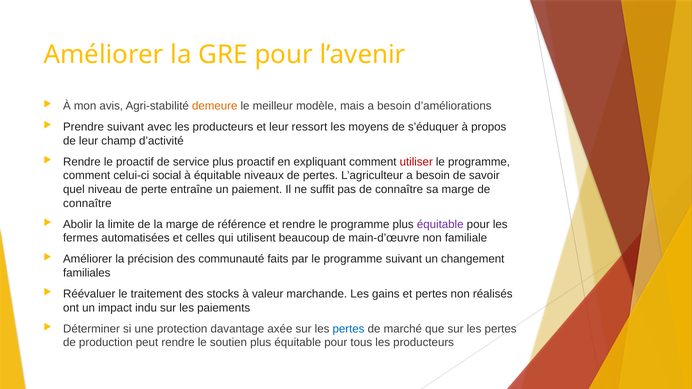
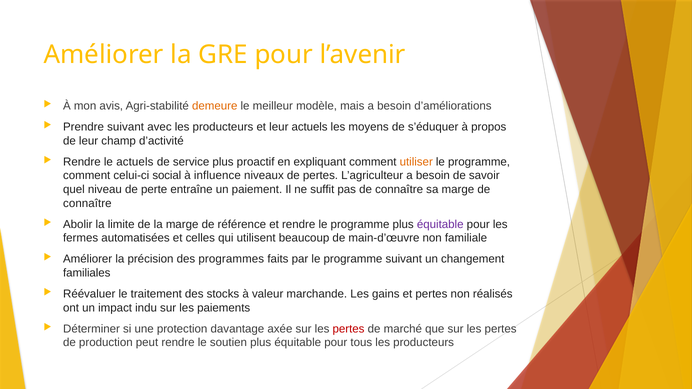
leur ressort: ressort -> actuels (310, 127)
le proactif: proactif -> actuels (135, 162)
utiliser colour: red -> orange (416, 162)
à équitable: équitable -> influence (217, 176)
communauté: communauté -> programmes (231, 259)
pertes colour: blue -> red (349, 329)
